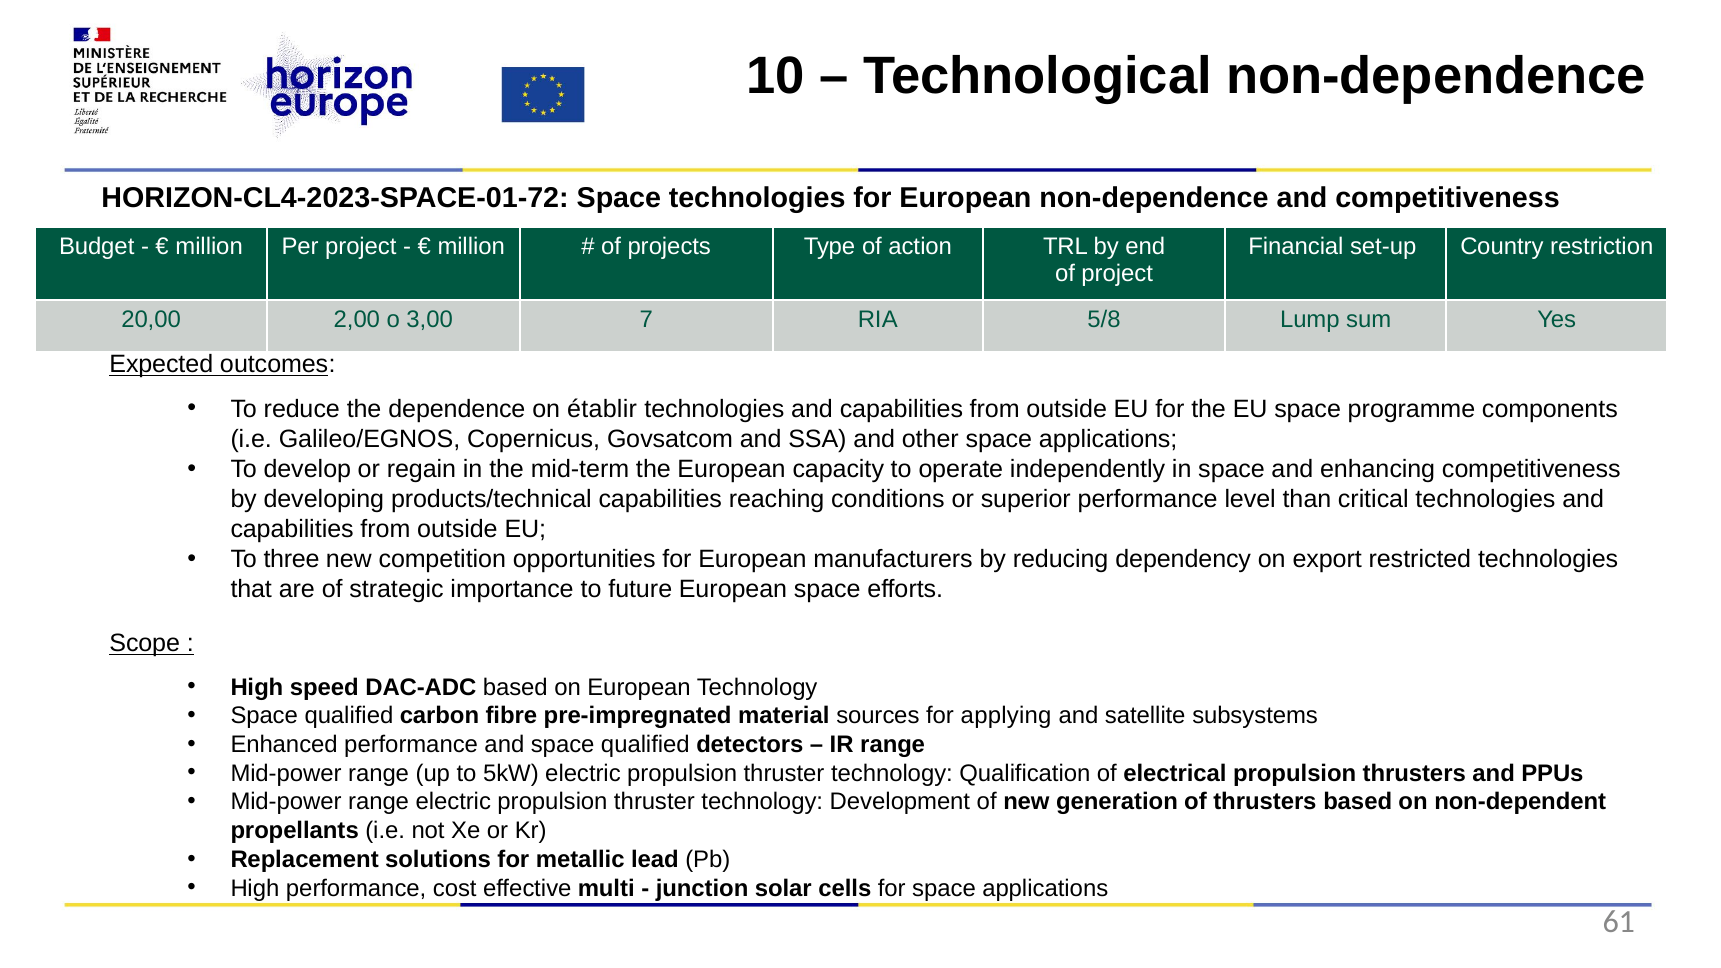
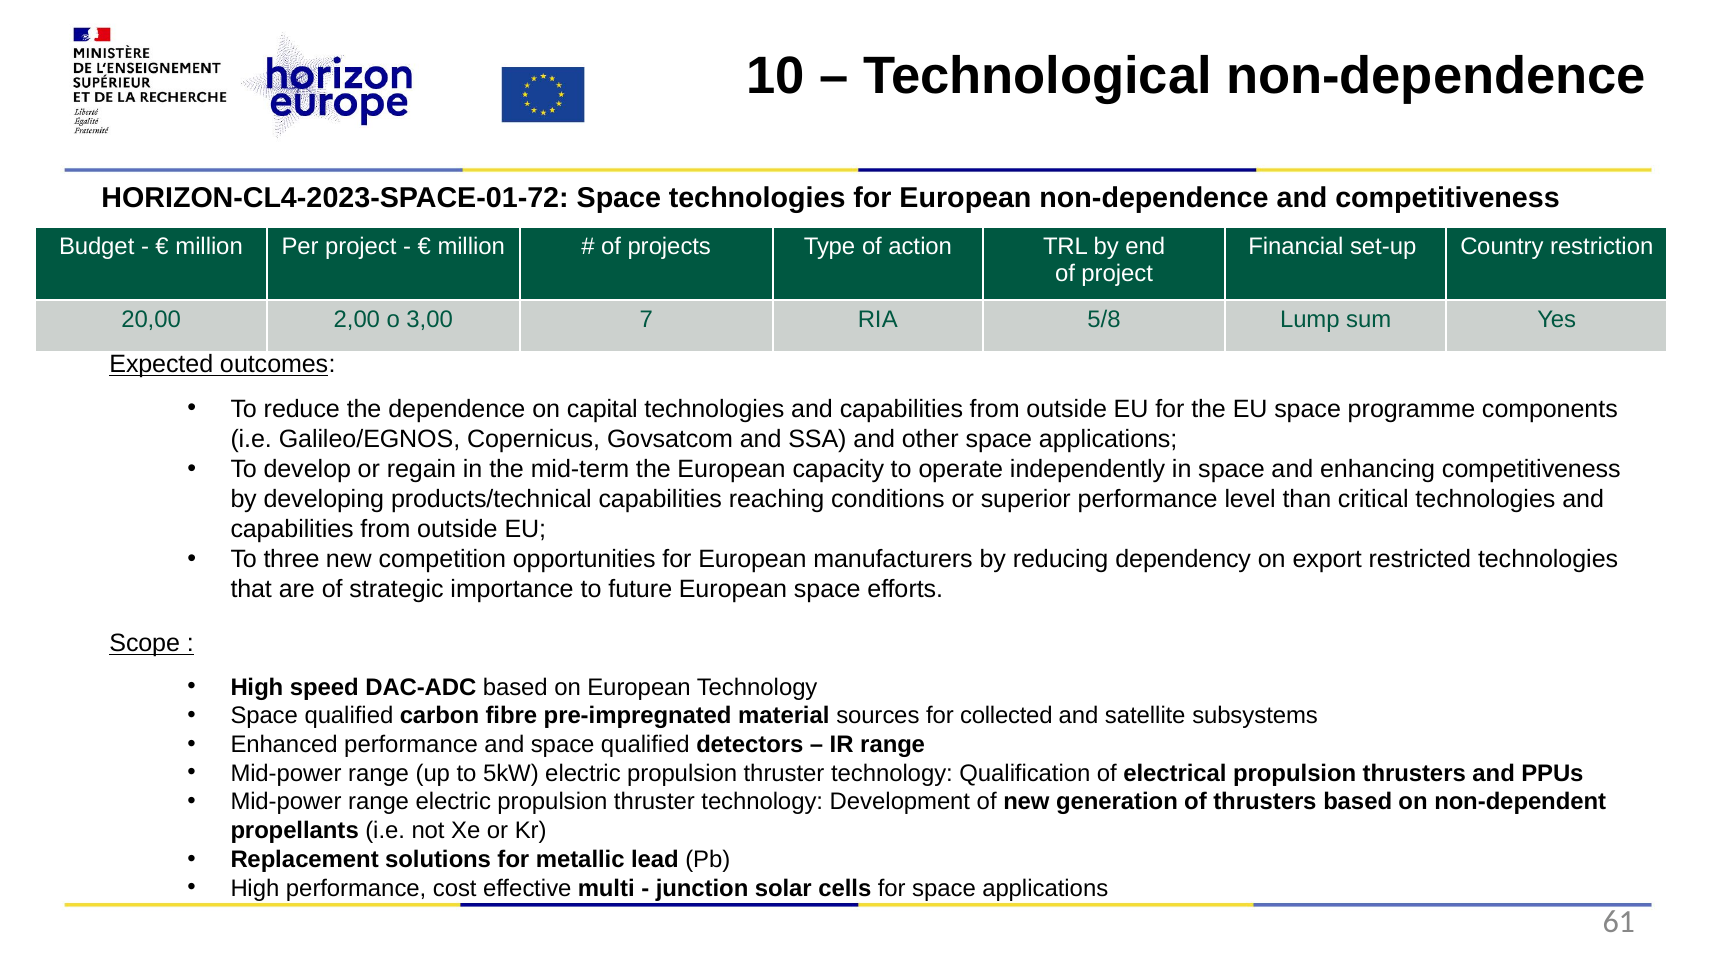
établir: établir -> capital (602, 409)
applying: applying -> collected (1006, 716)
